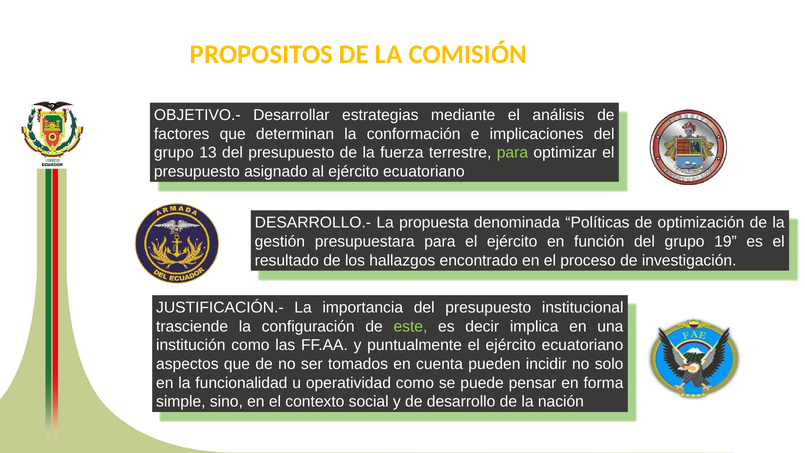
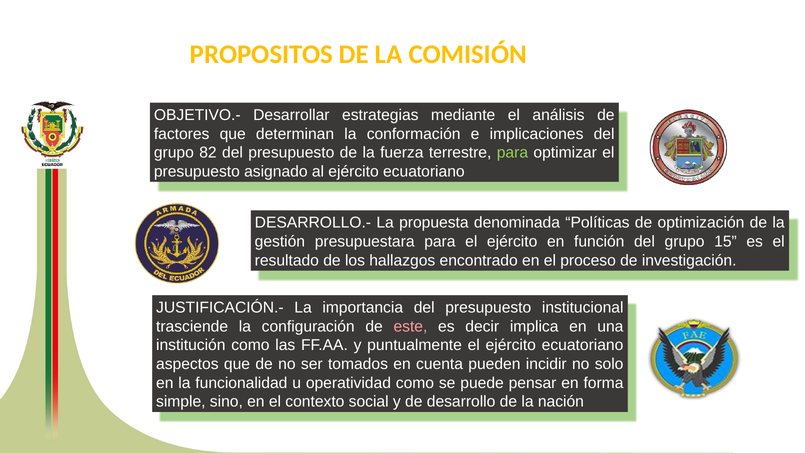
13: 13 -> 82 (208, 153)
19: 19 -> 15 (725, 242)
este colour: light green -> pink (410, 326)
